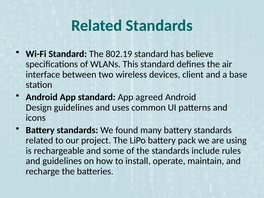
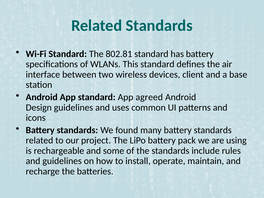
802.19: 802.19 -> 802.81 (119, 54)
has believe: believe -> battery (200, 54)
